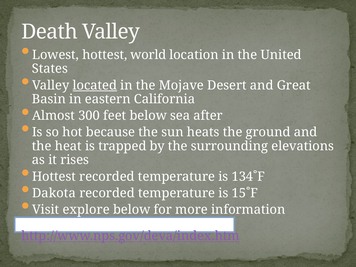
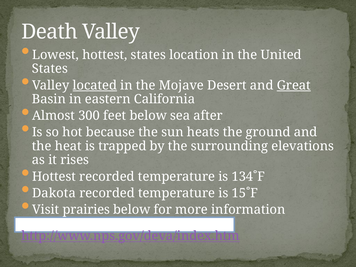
hottest world: world -> states (148, 55)
Great underline: none -> present (294, 85)
explore: explore -> prairies (86, 210)
